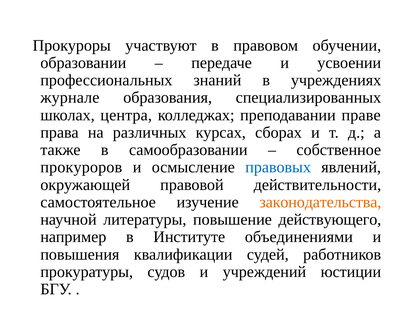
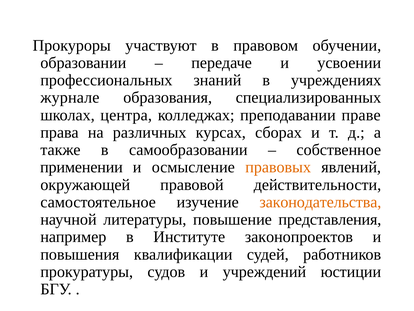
прокуроров: прокуроров -> применении (81, 167)
правовых colour: blue -> orange (278, 167)
действующего: действующего -> представления (330, 219)
объединениями: объединениями -> законопроектов (299, 237)
